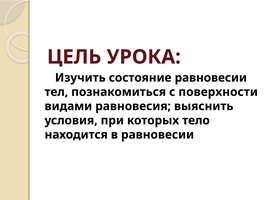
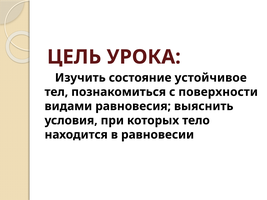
состояние равновесии: равновесии -> устойчивое (211, 78)
